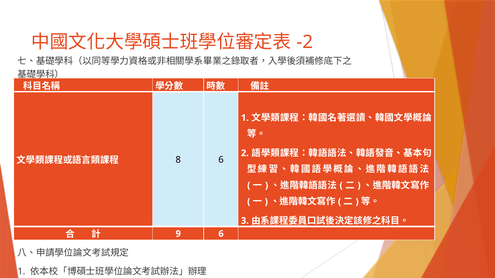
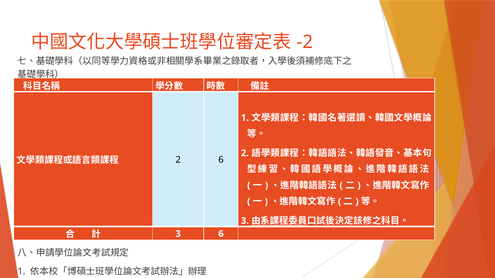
8: 8 -> 2 (178, 160)
9: 9 -> 3 (178, 234)
